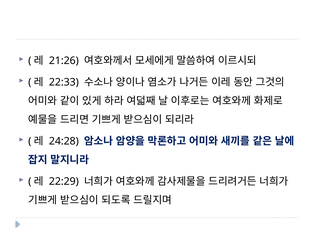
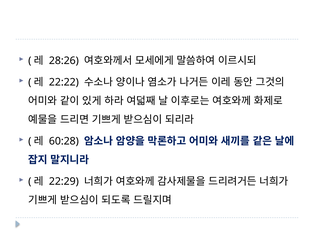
21:26: 21:26 -> 28:26 (64, 61)
22:33: 22:33 -> 22:22 (64, 82)
24:28: 24:28 -> 60:28 (64, 141)
